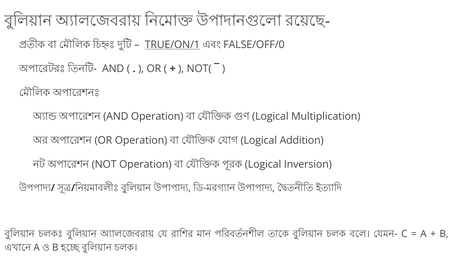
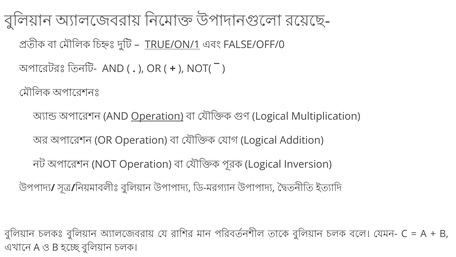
Operation underline: none -> present (157, 116)
